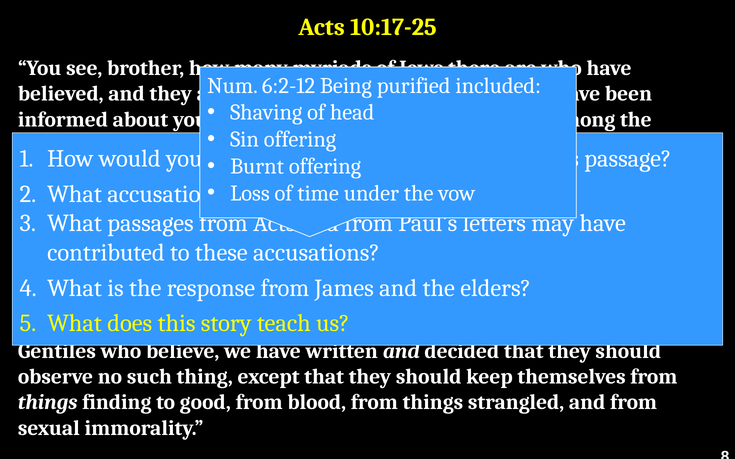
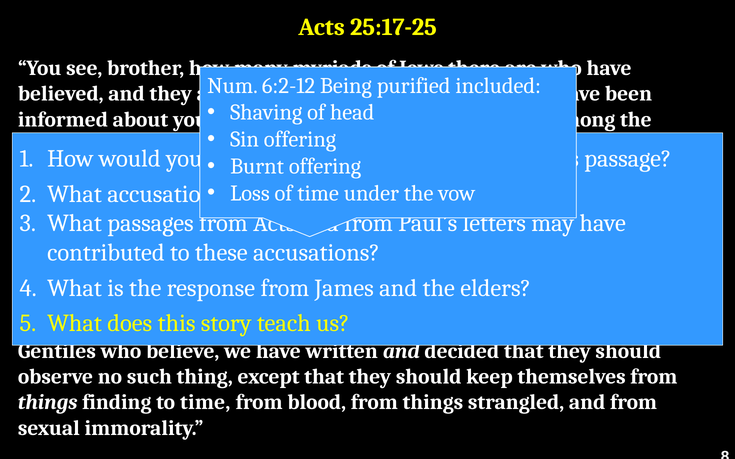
10:17-25: 10:17-25 -> 25:17-25 (393, 27)
to good: good -> time (205, 403)
